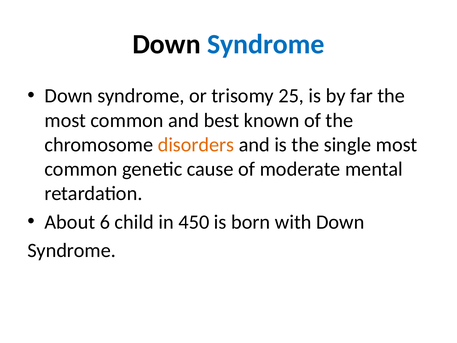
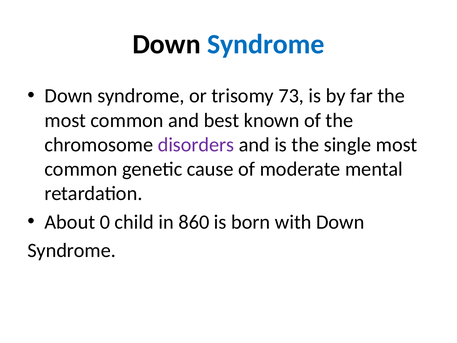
25: 25 -> 73 (291, 96)
disorders colour: orange -> purple (196, 145)
6: 6 -> 0 (105, 222)
450: 450 -> 860 (194, 222)
